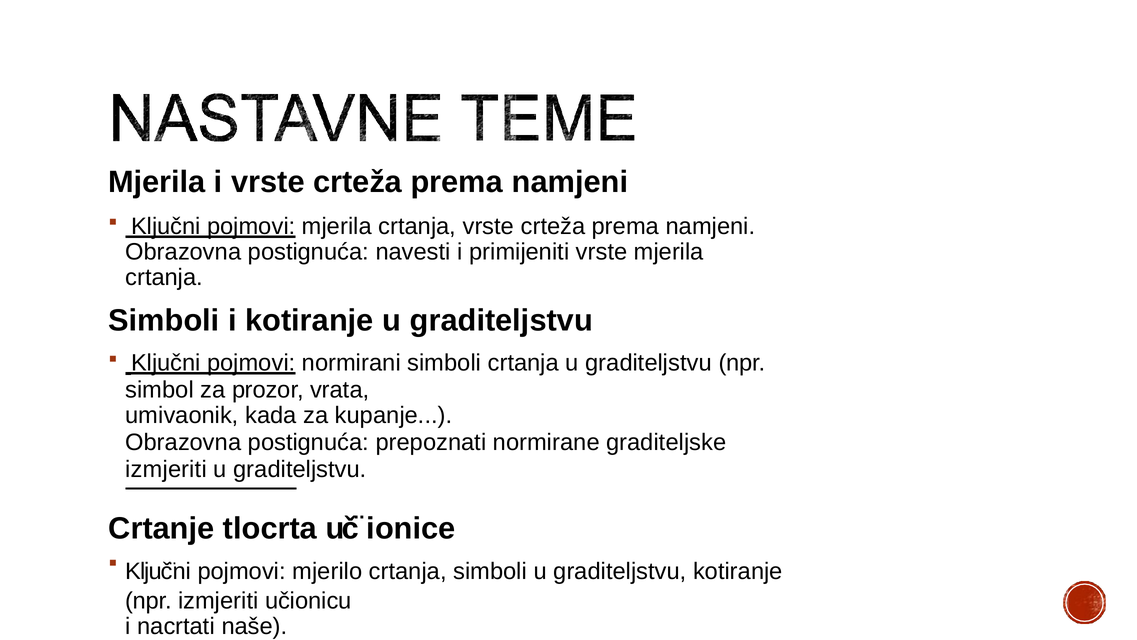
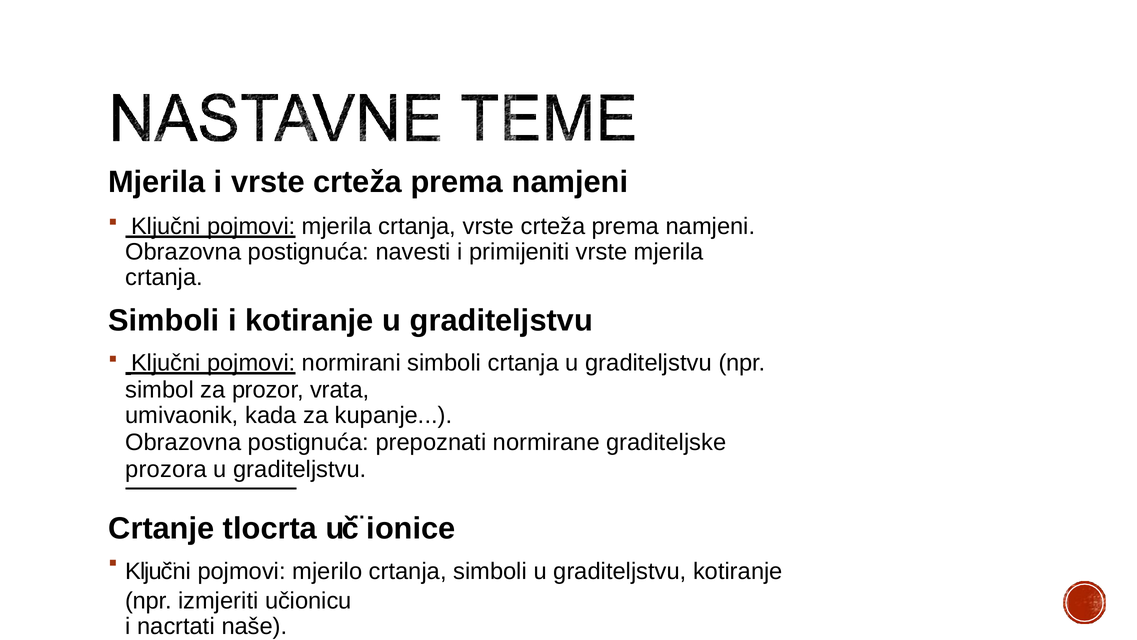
izmjeriti: izmjeriti -> prozora (166, 469)
